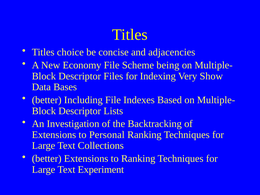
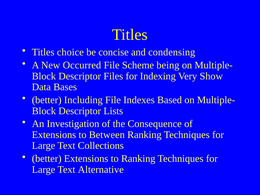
adjacencies: adjacencies -> condensing (172, 52)
Economy: Economy -> Occurred (82, 65)
Backtracking: Backtracking -> Consequence (155, 124)
Personal: Personal -> Between (107, 135)
Experiment: Experiment -> Alternative (101, 170)
